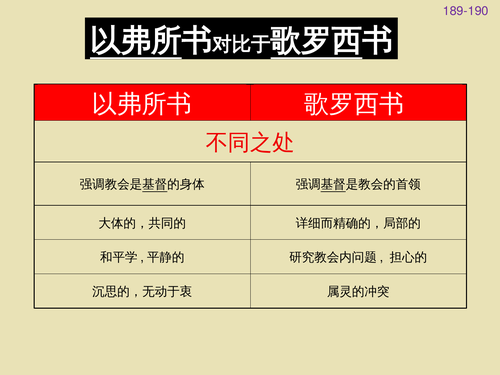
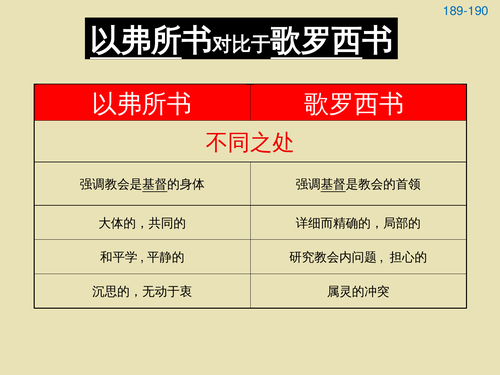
189-190 colour: purple -> blue (466, 11)
